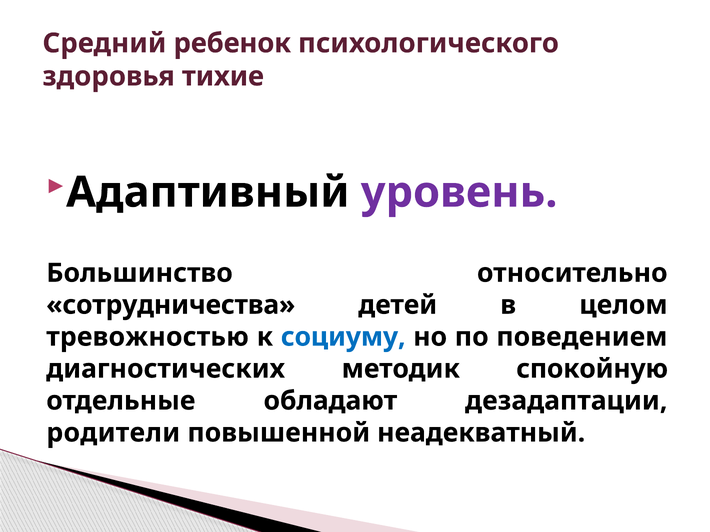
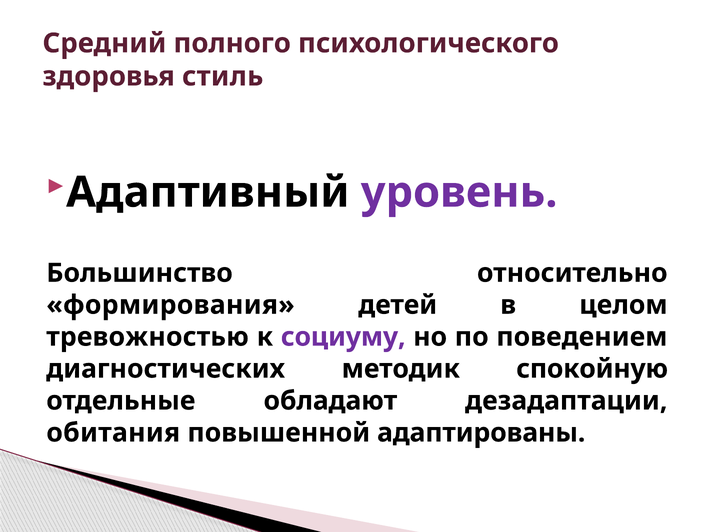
ребенок: ребенок -> полного (232, 43)
тихие: тихие -> стиль (223, 76)
сотрудничества: сотрудничества -> формирования (171, 305)
социуму colour: blue -> purple (343, 337)
родители: родители -> обитания (113, 433)
неадекватный: неадекватный -> адаптированы (481, 433)
